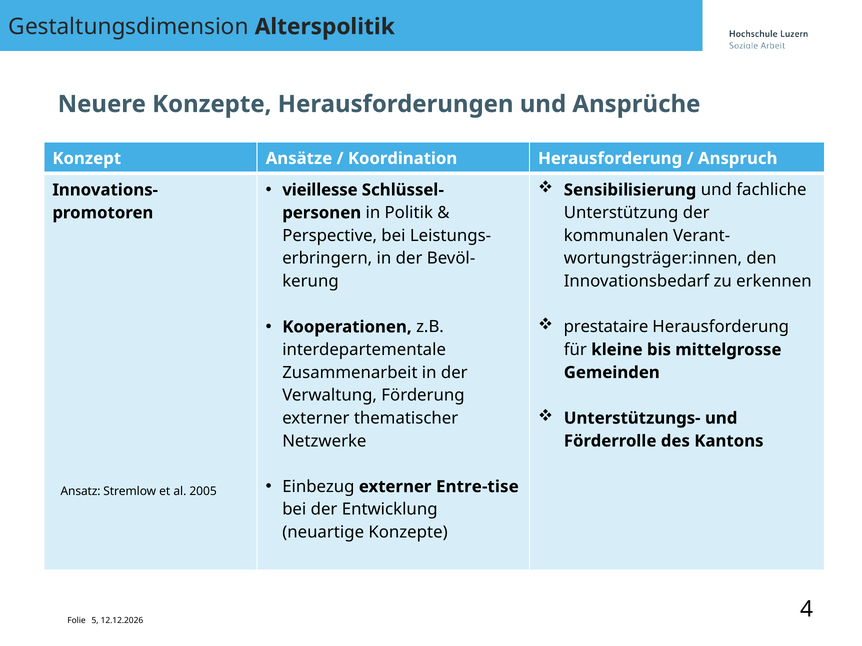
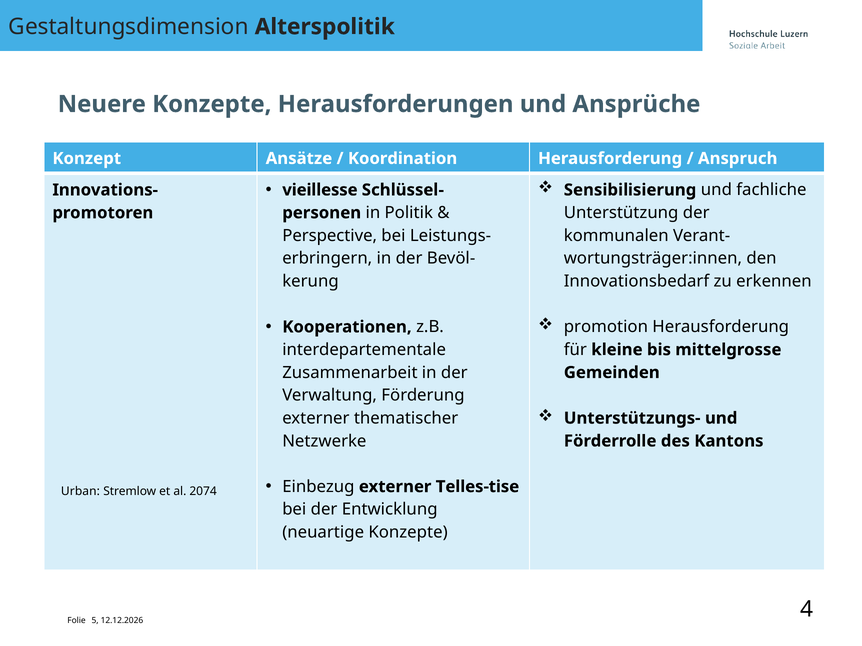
prestataire: prestataire -> promotion (606, 327)
Entre-tise: Entre-tise -> Telles-tise (477, 487)
Ansatz: Ansatz -> Urban (80, 492)
2005: 2005 -> 2074 (203, 492)
